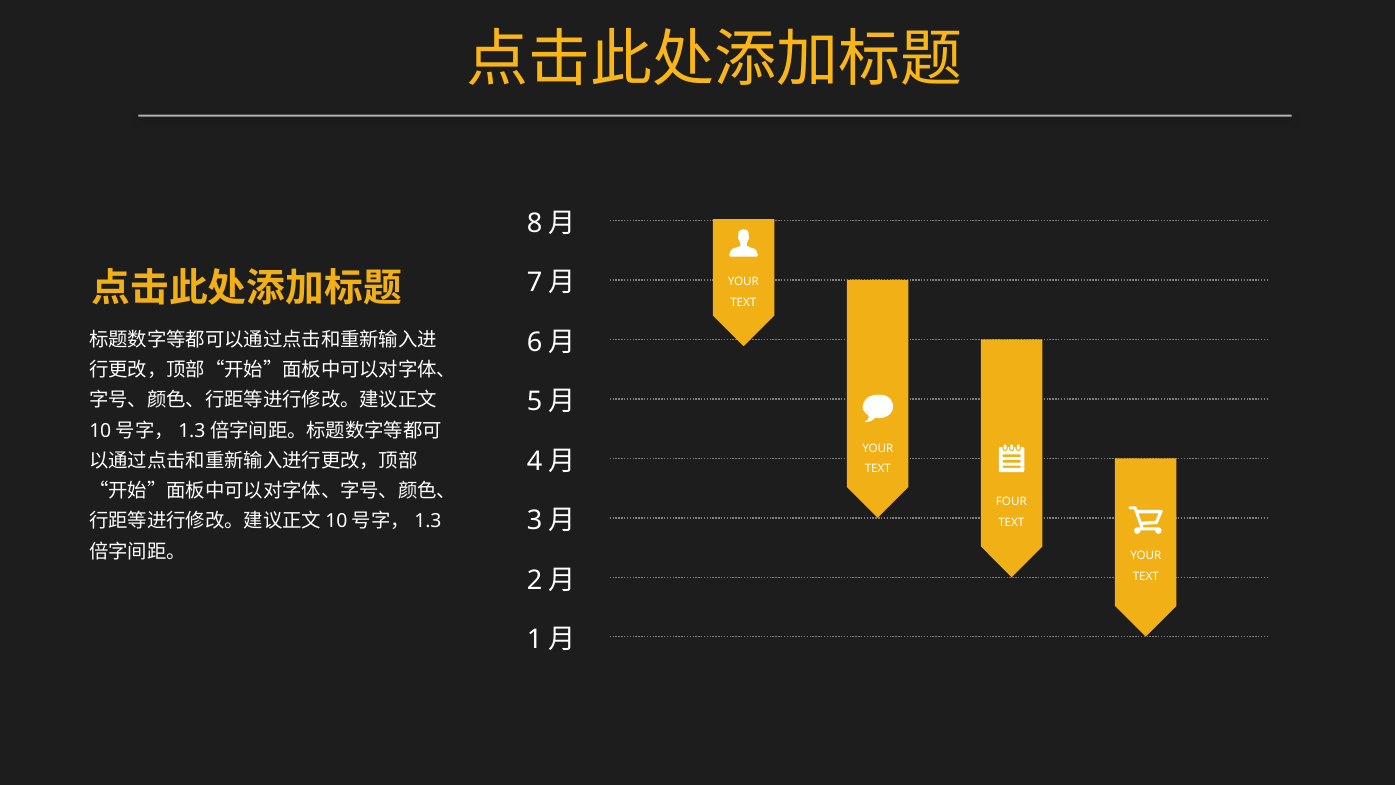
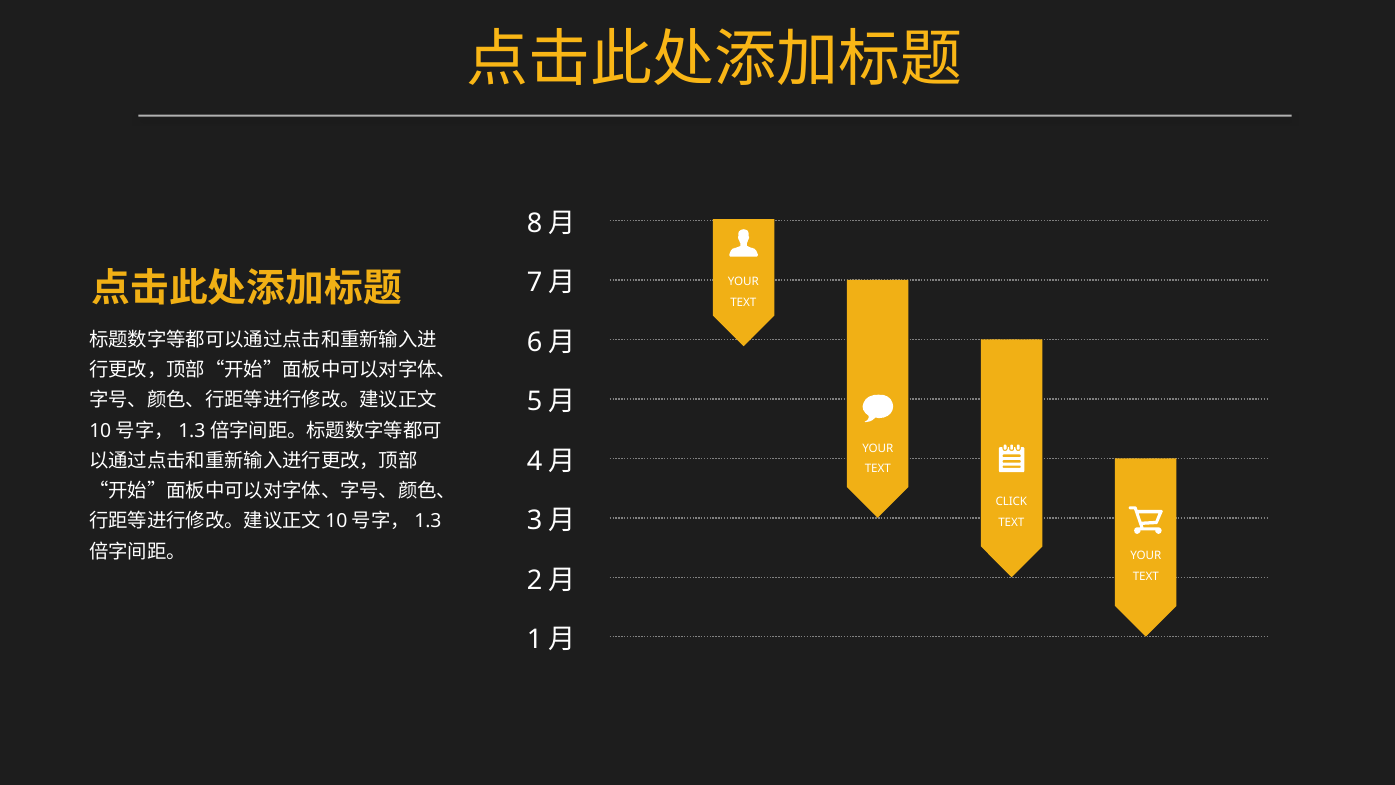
FOUR: FOUR -> CLICK (1011, 502)
